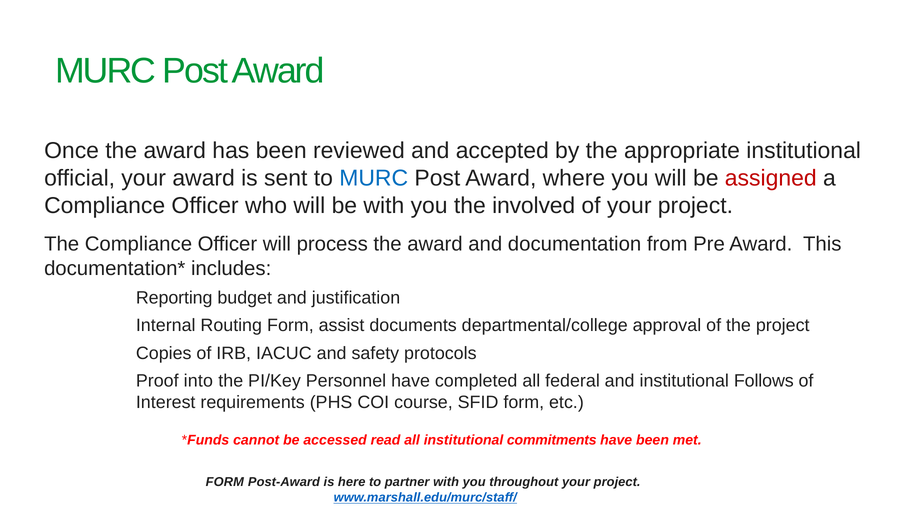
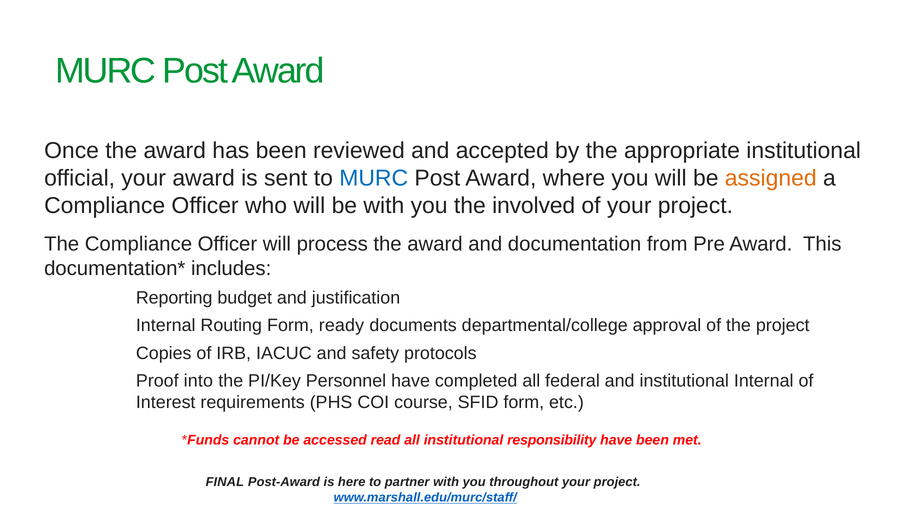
assigned colour: red -> orange (771, 178)
assist: assist -> ready (341, 326)
institutional Follows: Follows -> Internal (764, 381)
commitments: commitments -> responsibility (552, 440)
FORM: FORM -> FINAL (225, 483)
